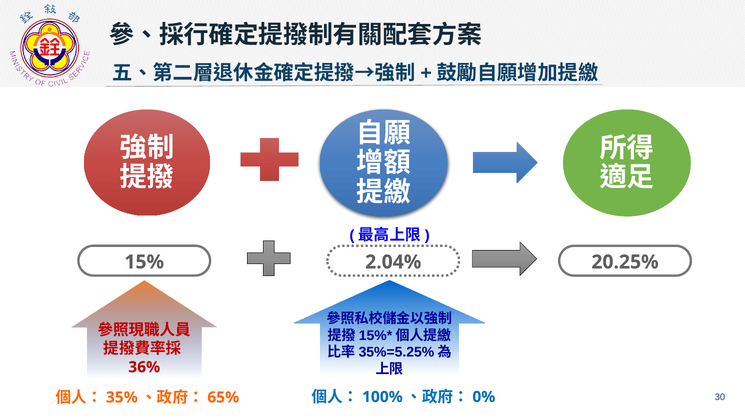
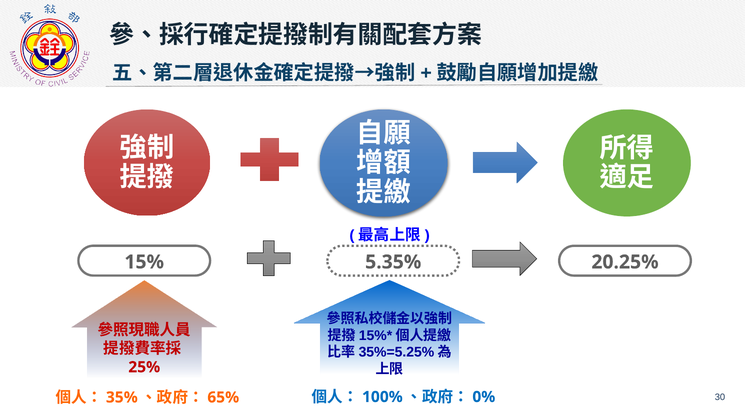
2.04%: 2.04% -> 5.35% (393, 262)
36%: 36% -> 25% (144, 367)
